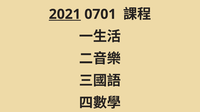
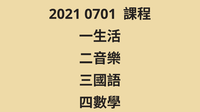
2021 underline: present -> none (65, 14)
